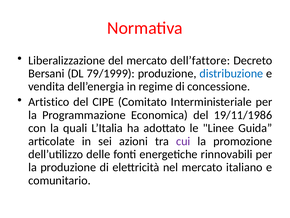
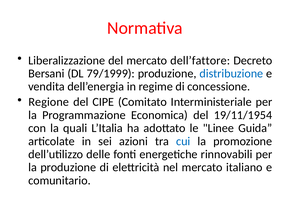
Artistico: Artistico -> Regione (49, 102)
19/11/1986: 19/11/1986 -> 19/11/1954 (243, 115)
cui colour: purple -> blue (183, 141)
